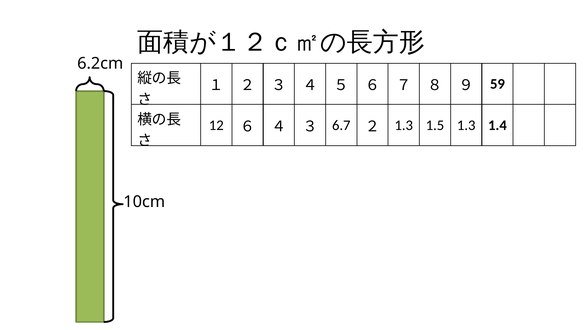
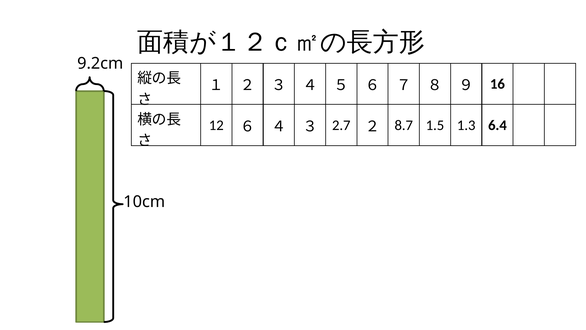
6.2cm: 6.2cm -> 9.2cm (100, 63)
59: 59 -> 16 (497, 84)
6.7: 6.7 -> 2.7 (341, 125)
２ 1.3: 1.3 -> 8.7 (404, 125)
1.4: 1.4 -> 6.4 (497, 125)
